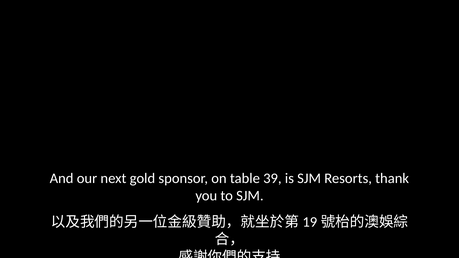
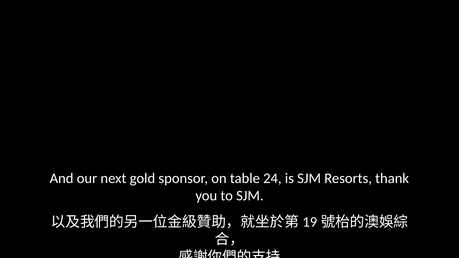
39: 39 -> 24 (272, 178)
